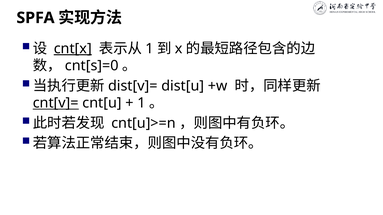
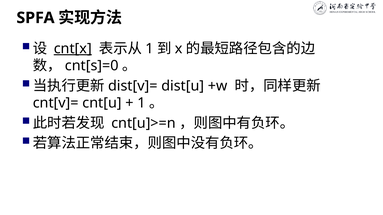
cnt[v]= underline: present -> none (56, 103)
